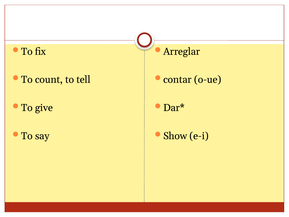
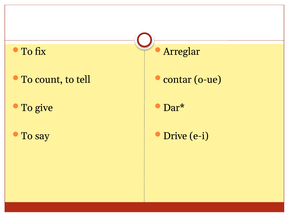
Show: Show -> Drive (175, 136)
